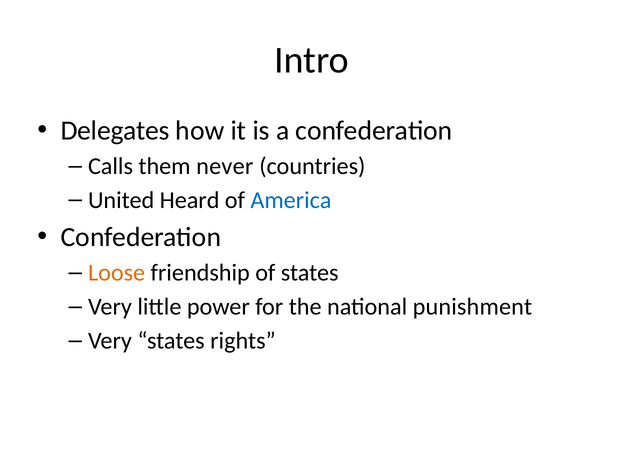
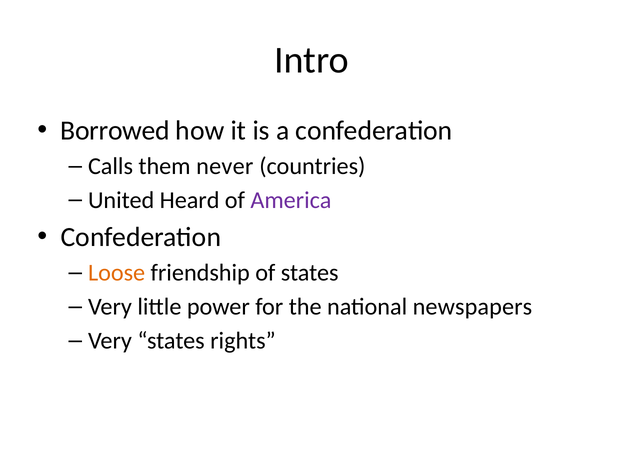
Delegates: Delegates -> Borrowed (115, 131)
America colour: blue -> purple (291, 200)
punishment: punishment -> newspapers (472, 307)
